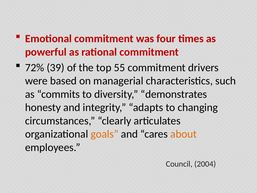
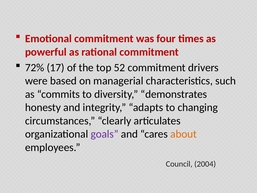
39: 39 -> 17 (56, 68)
55: 55 -> 52 (120, 68)
goals colour: orange -> purple (105, 134)
